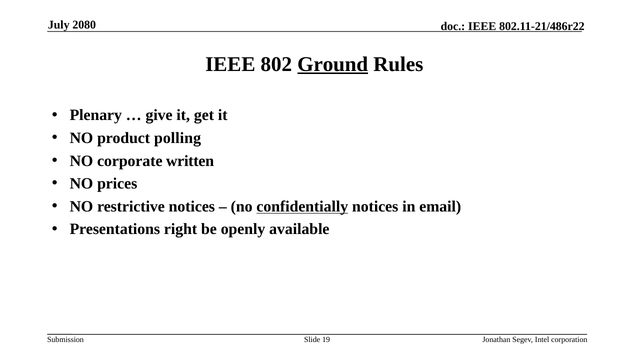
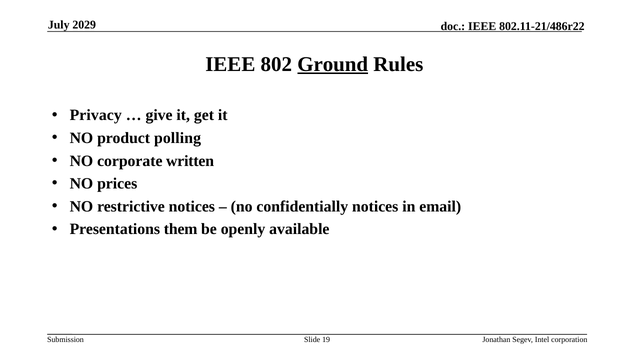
2080: 2080 -> 2029 (84, 25)
Plenary: Plenary -> Privacy (96, 115)
confidentially underline: present -> none (302, 206)
right: right -> them (181, 229)
